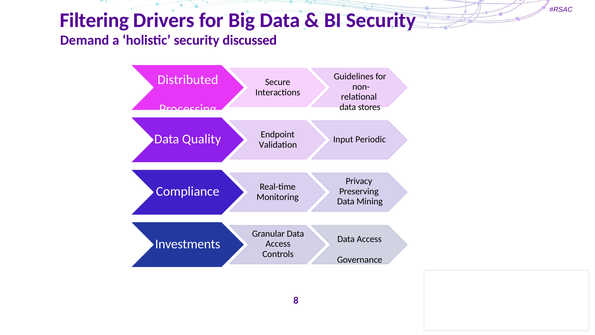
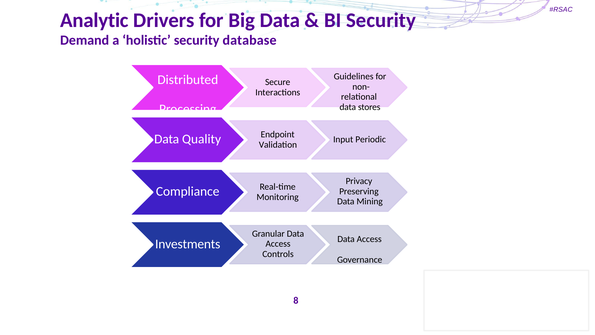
Filtering: Filtering -> Analytic (94, 20)
discussed: discussed -> database (250, 40)
